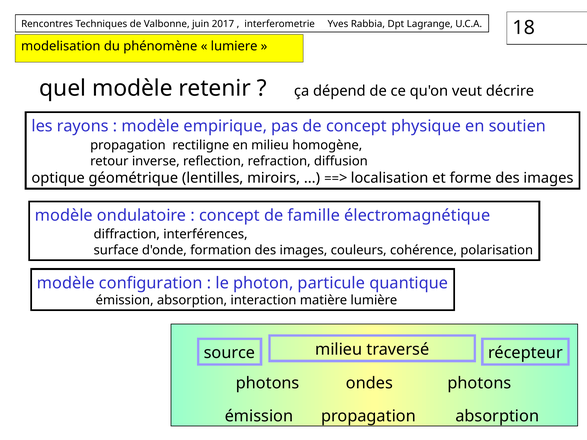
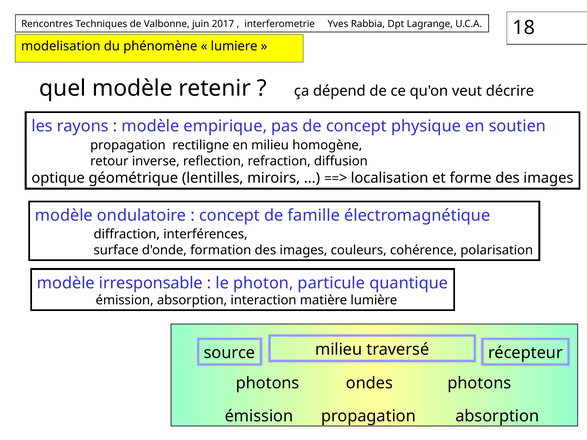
configuration: configuration -> irresponsable (151, 283)
